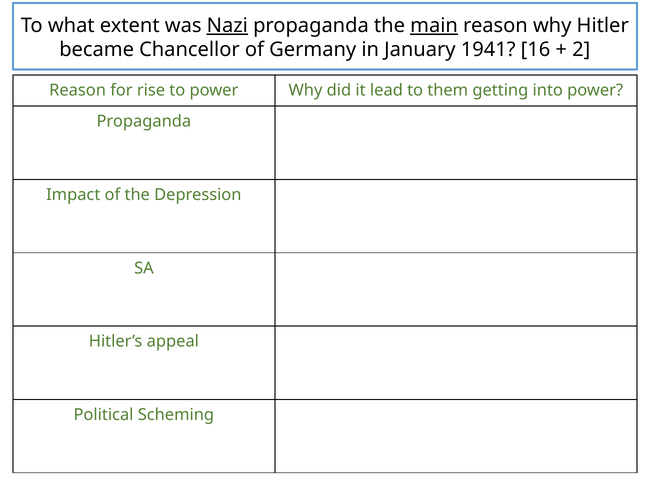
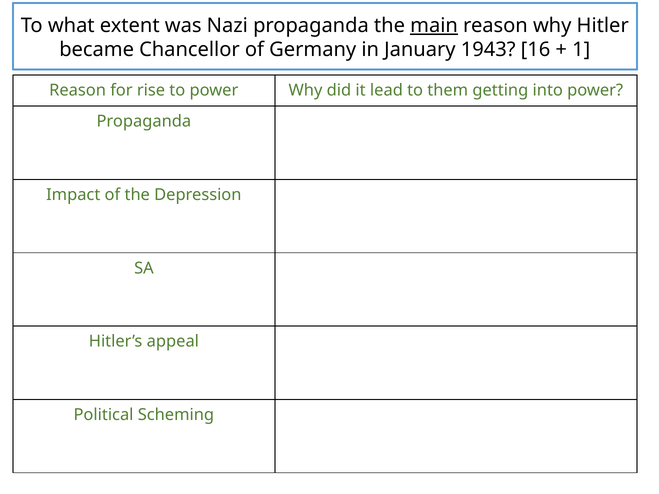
Nazi underline: present -> none (227, 26)
1941: 1941 -> 1943 (488, 50)
2: 2 -> 1 (581, 50)
